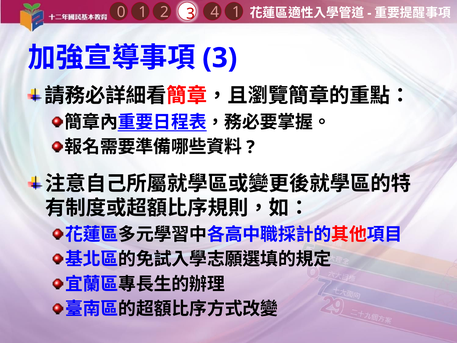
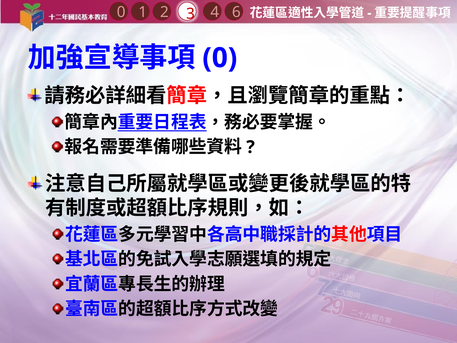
4 1: 1 -> 6 (236, 12)
3: 3 -> 0 (220, 58)
